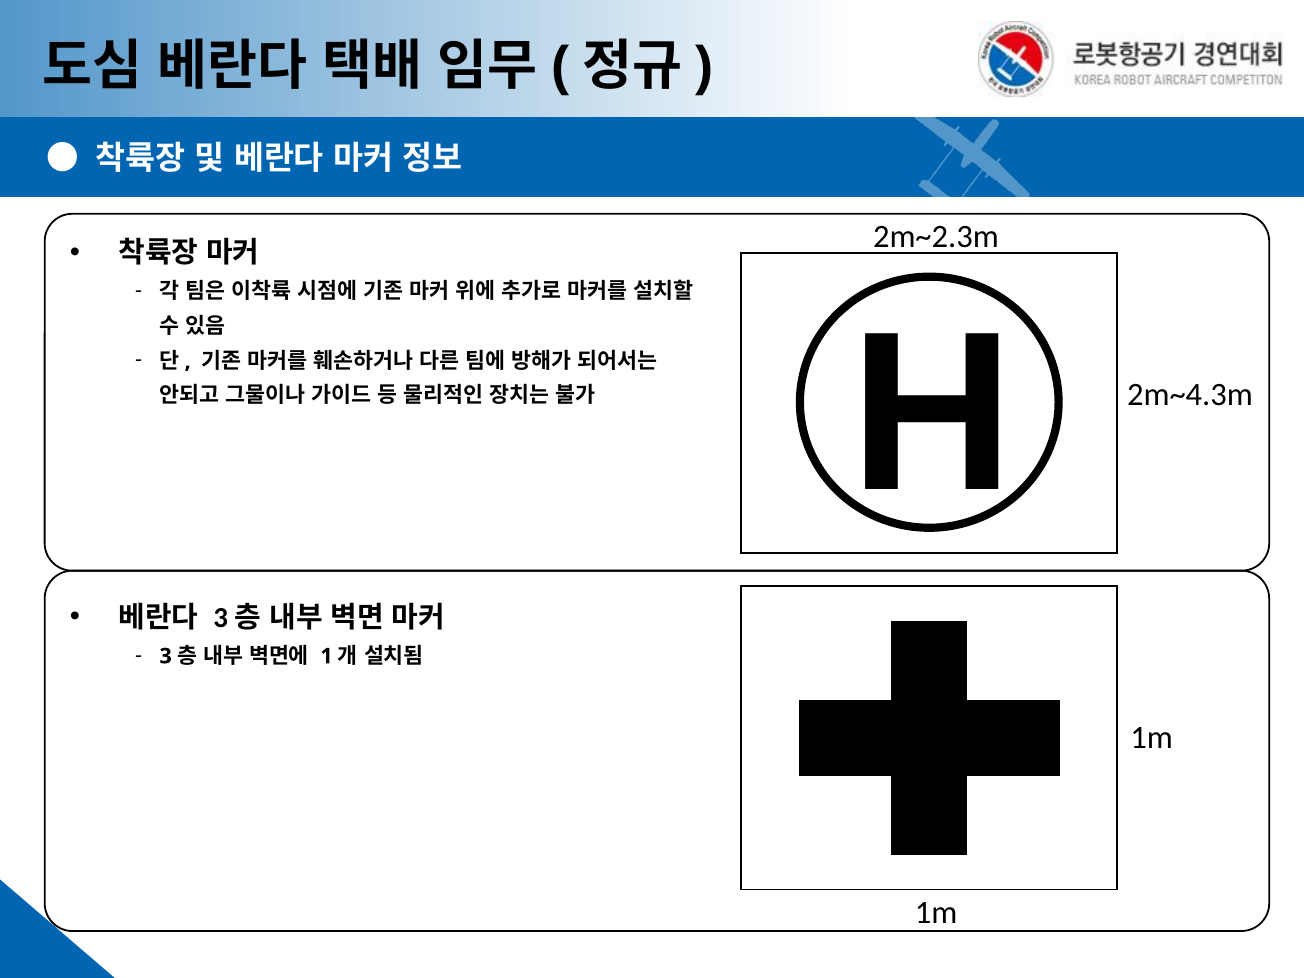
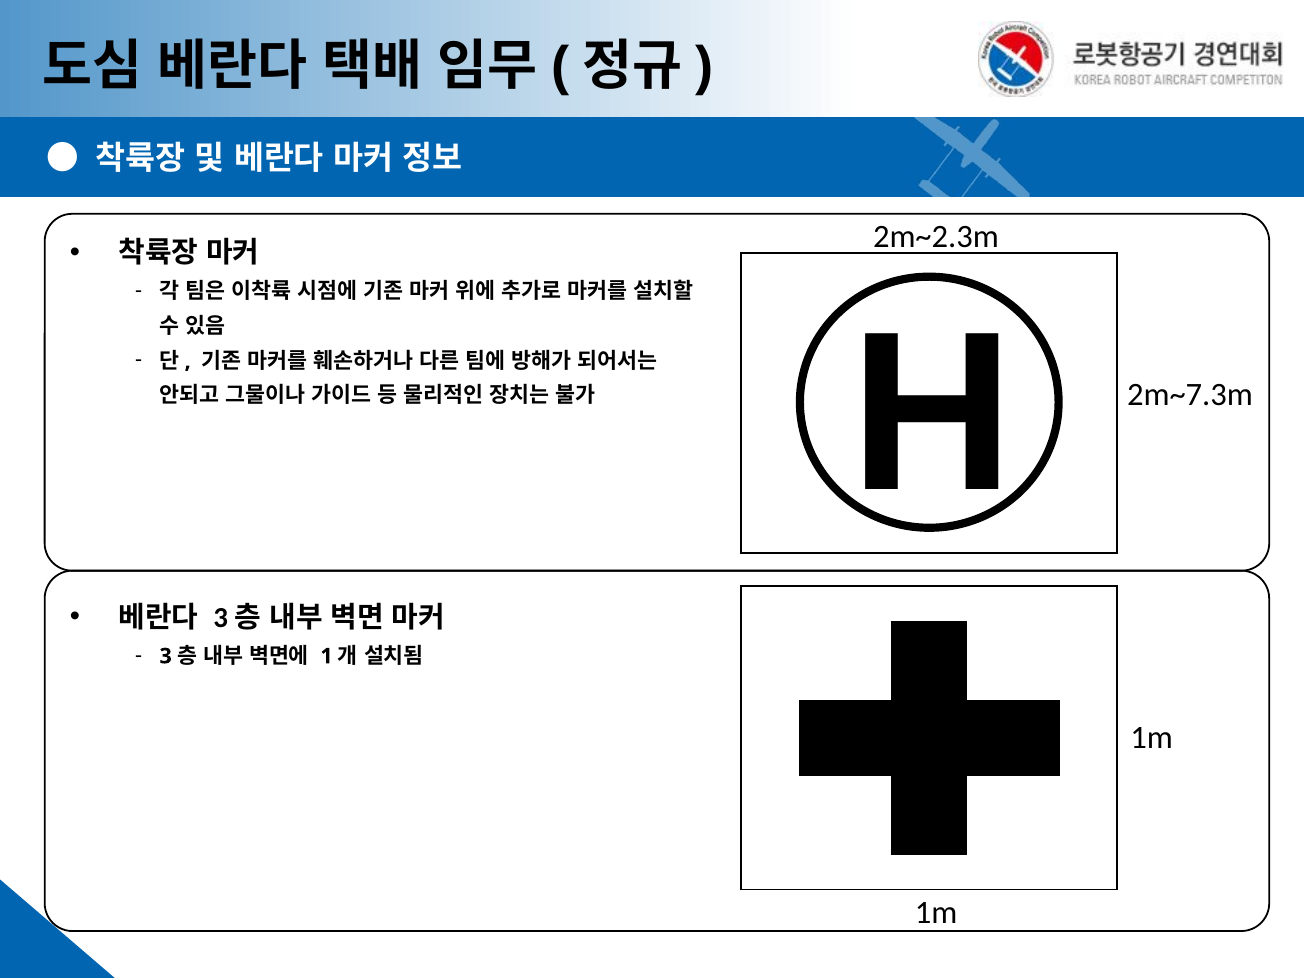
2m~4.3m: 2m~4.3m -> 2m~7.3m (1190, 395)
